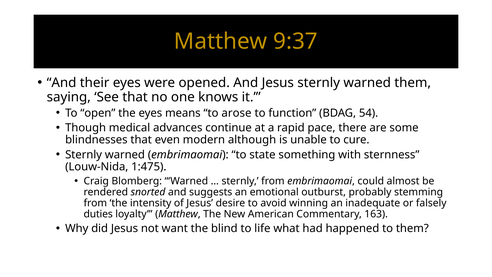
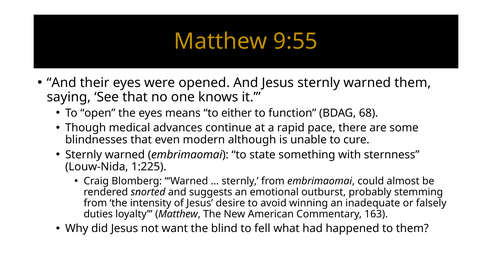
9:37: 9:37 -> 9:55 (295, 41)
arose: arose -> either (237, 113)
54: 54 -> 68 (369, 113)
1:475: 1:475 -> 1:225 (149, 167)
life: life -> fell (262, 228)
